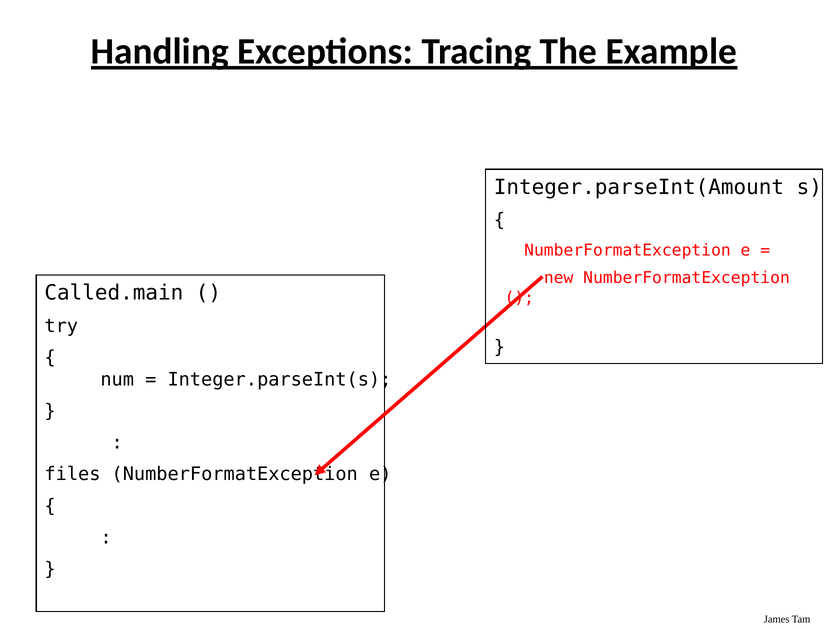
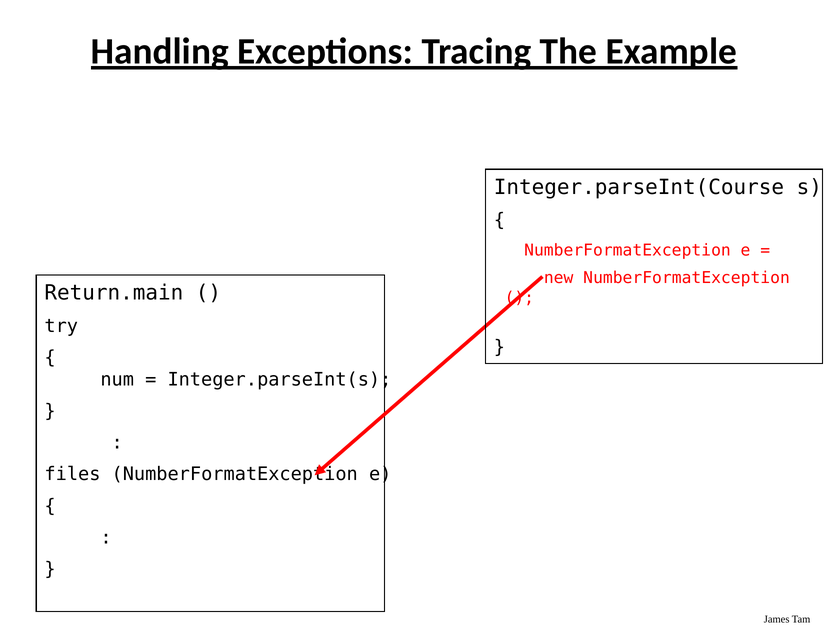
Integer.parseInt(Amount: Integer.parseInt(Amount -> Integer.parseInt(Course (639, 187)
Called.main: Called.main -> Return.main (114, 293)
